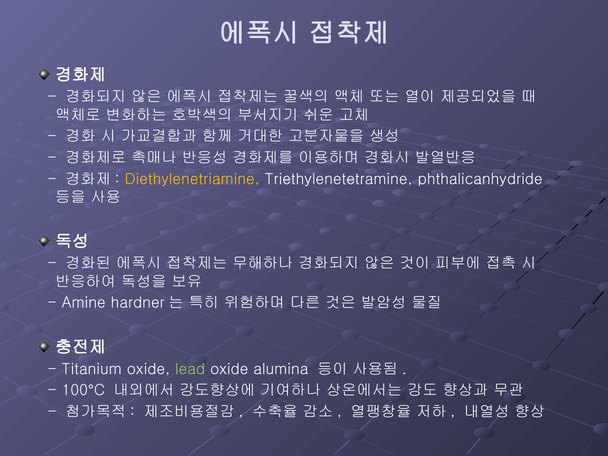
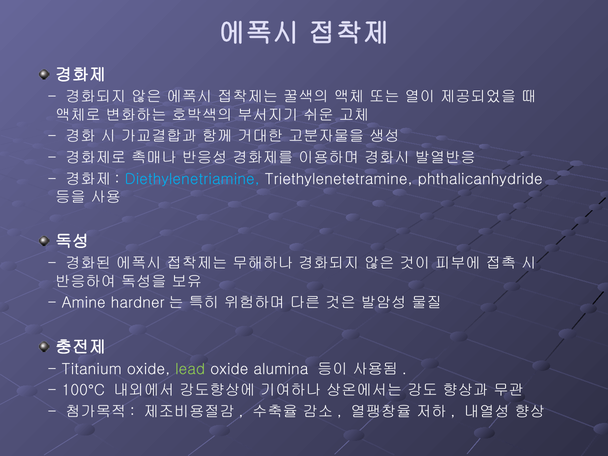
Diethylenetriamine colour: yellow -> light blue (192, 179)
